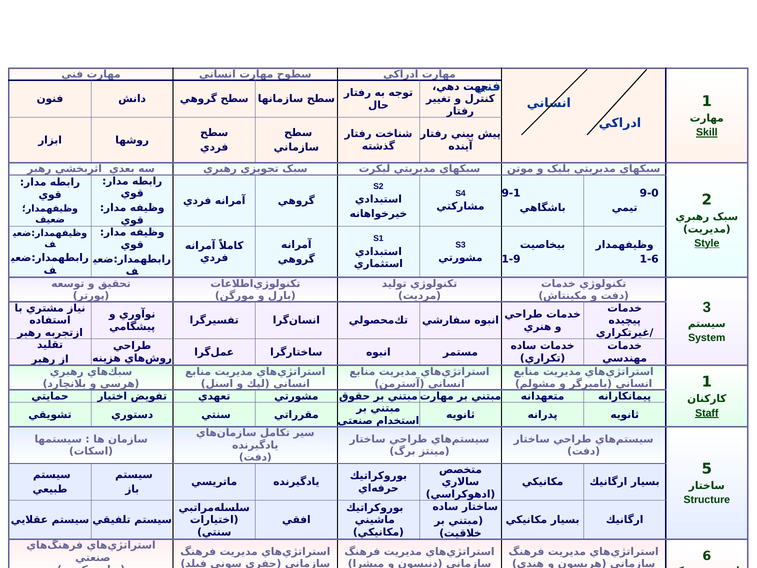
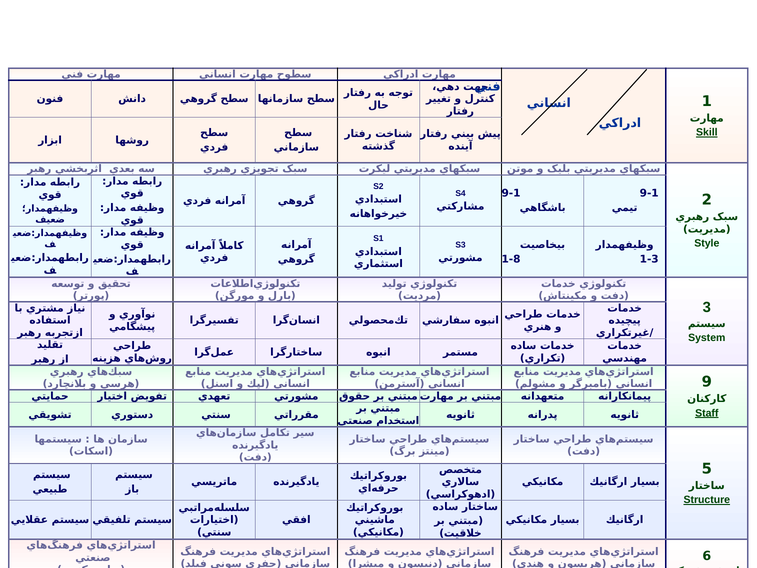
9-0: 9-0 -> 9-1 (649, 193)
Style underline: present -> none (707, 243)
1-9: 1-9 -> 1-8 (511, 259)
1-6: 1-6 -> 1-3 (649, 259)
1: 1 -> 9 (707, 382)
Structure underline: none -> present (707, 500)
